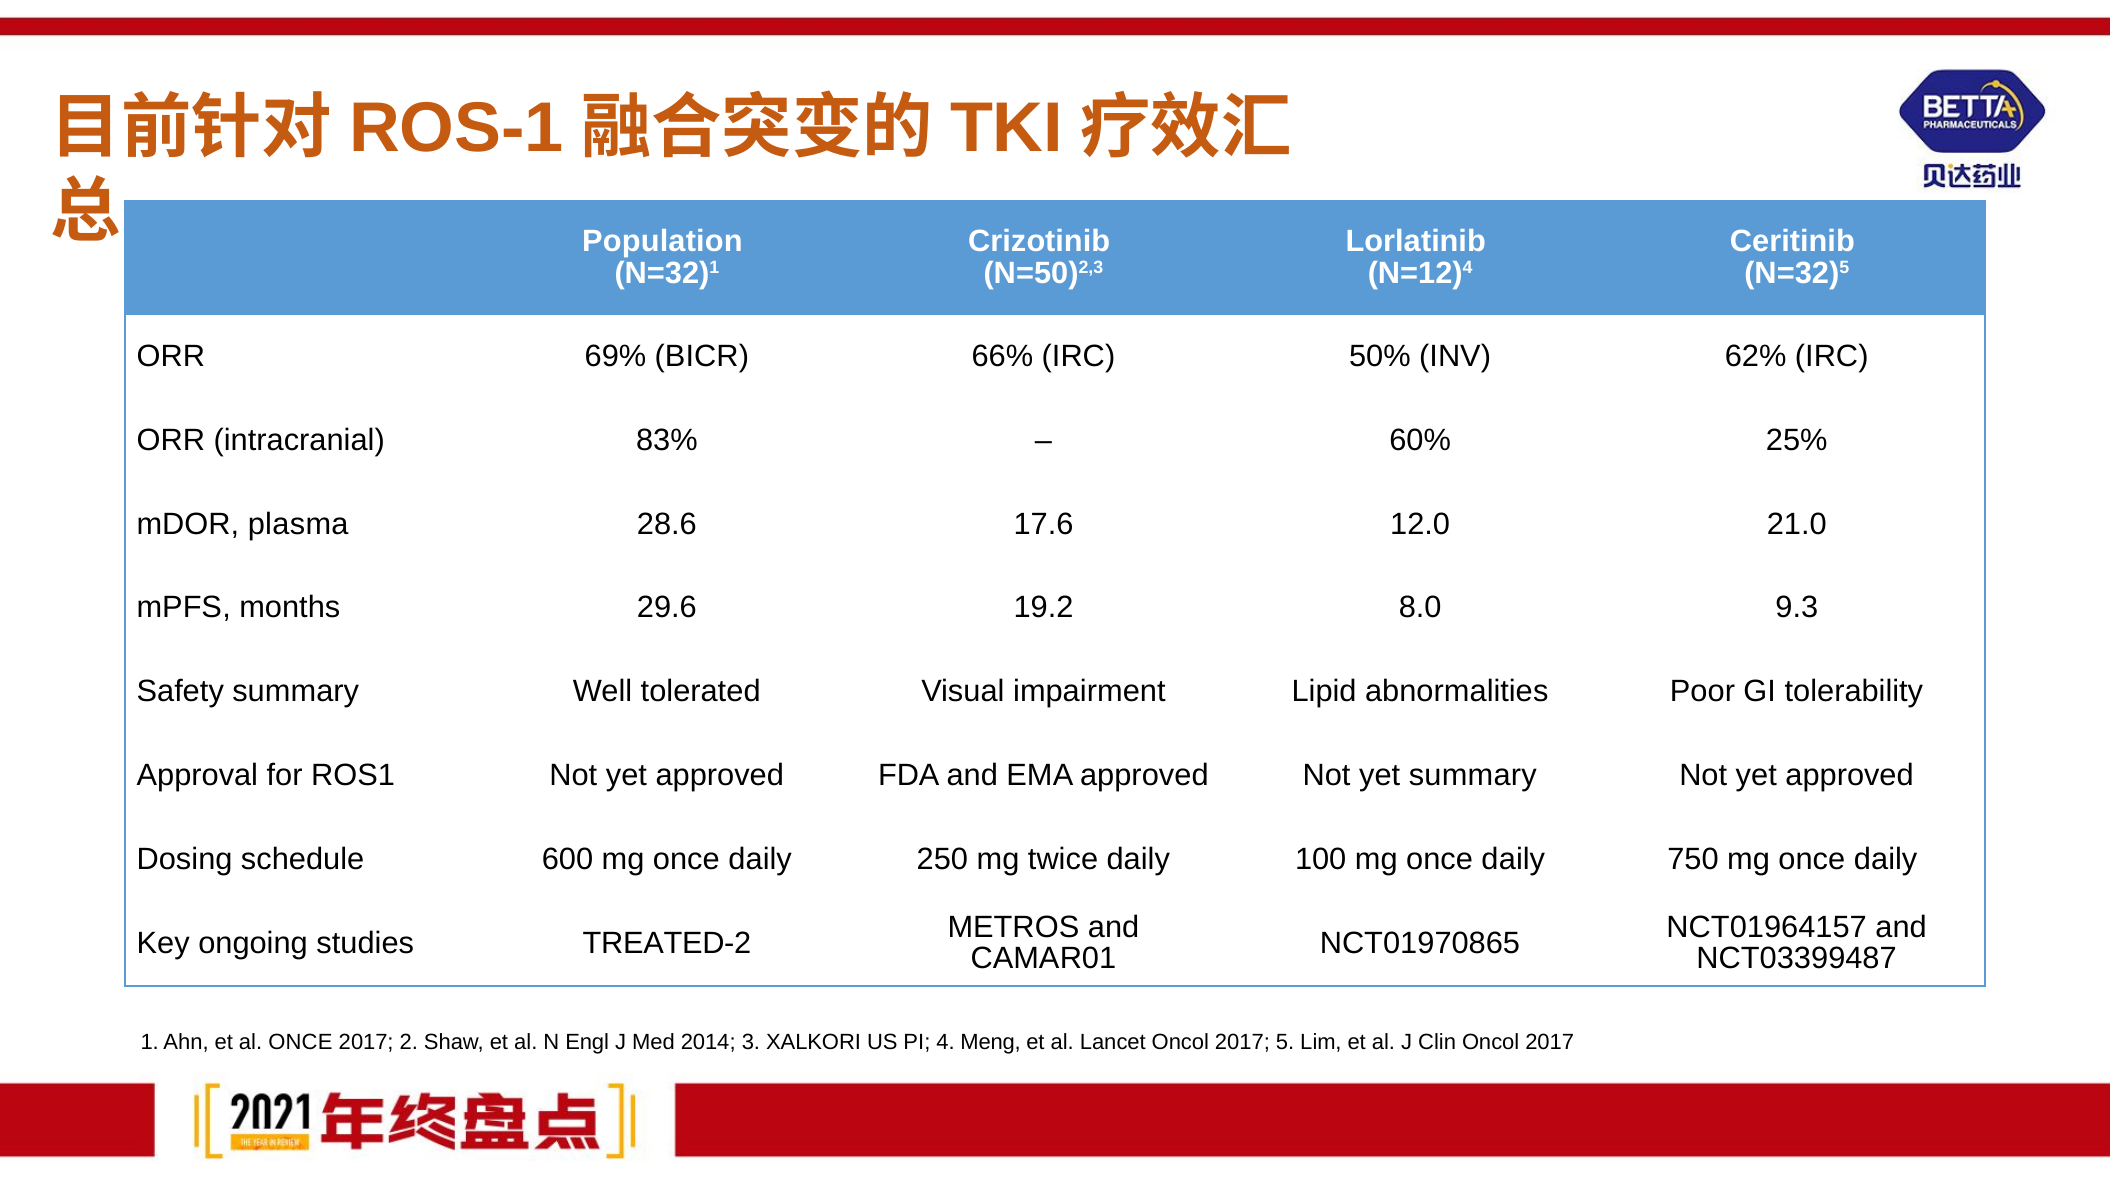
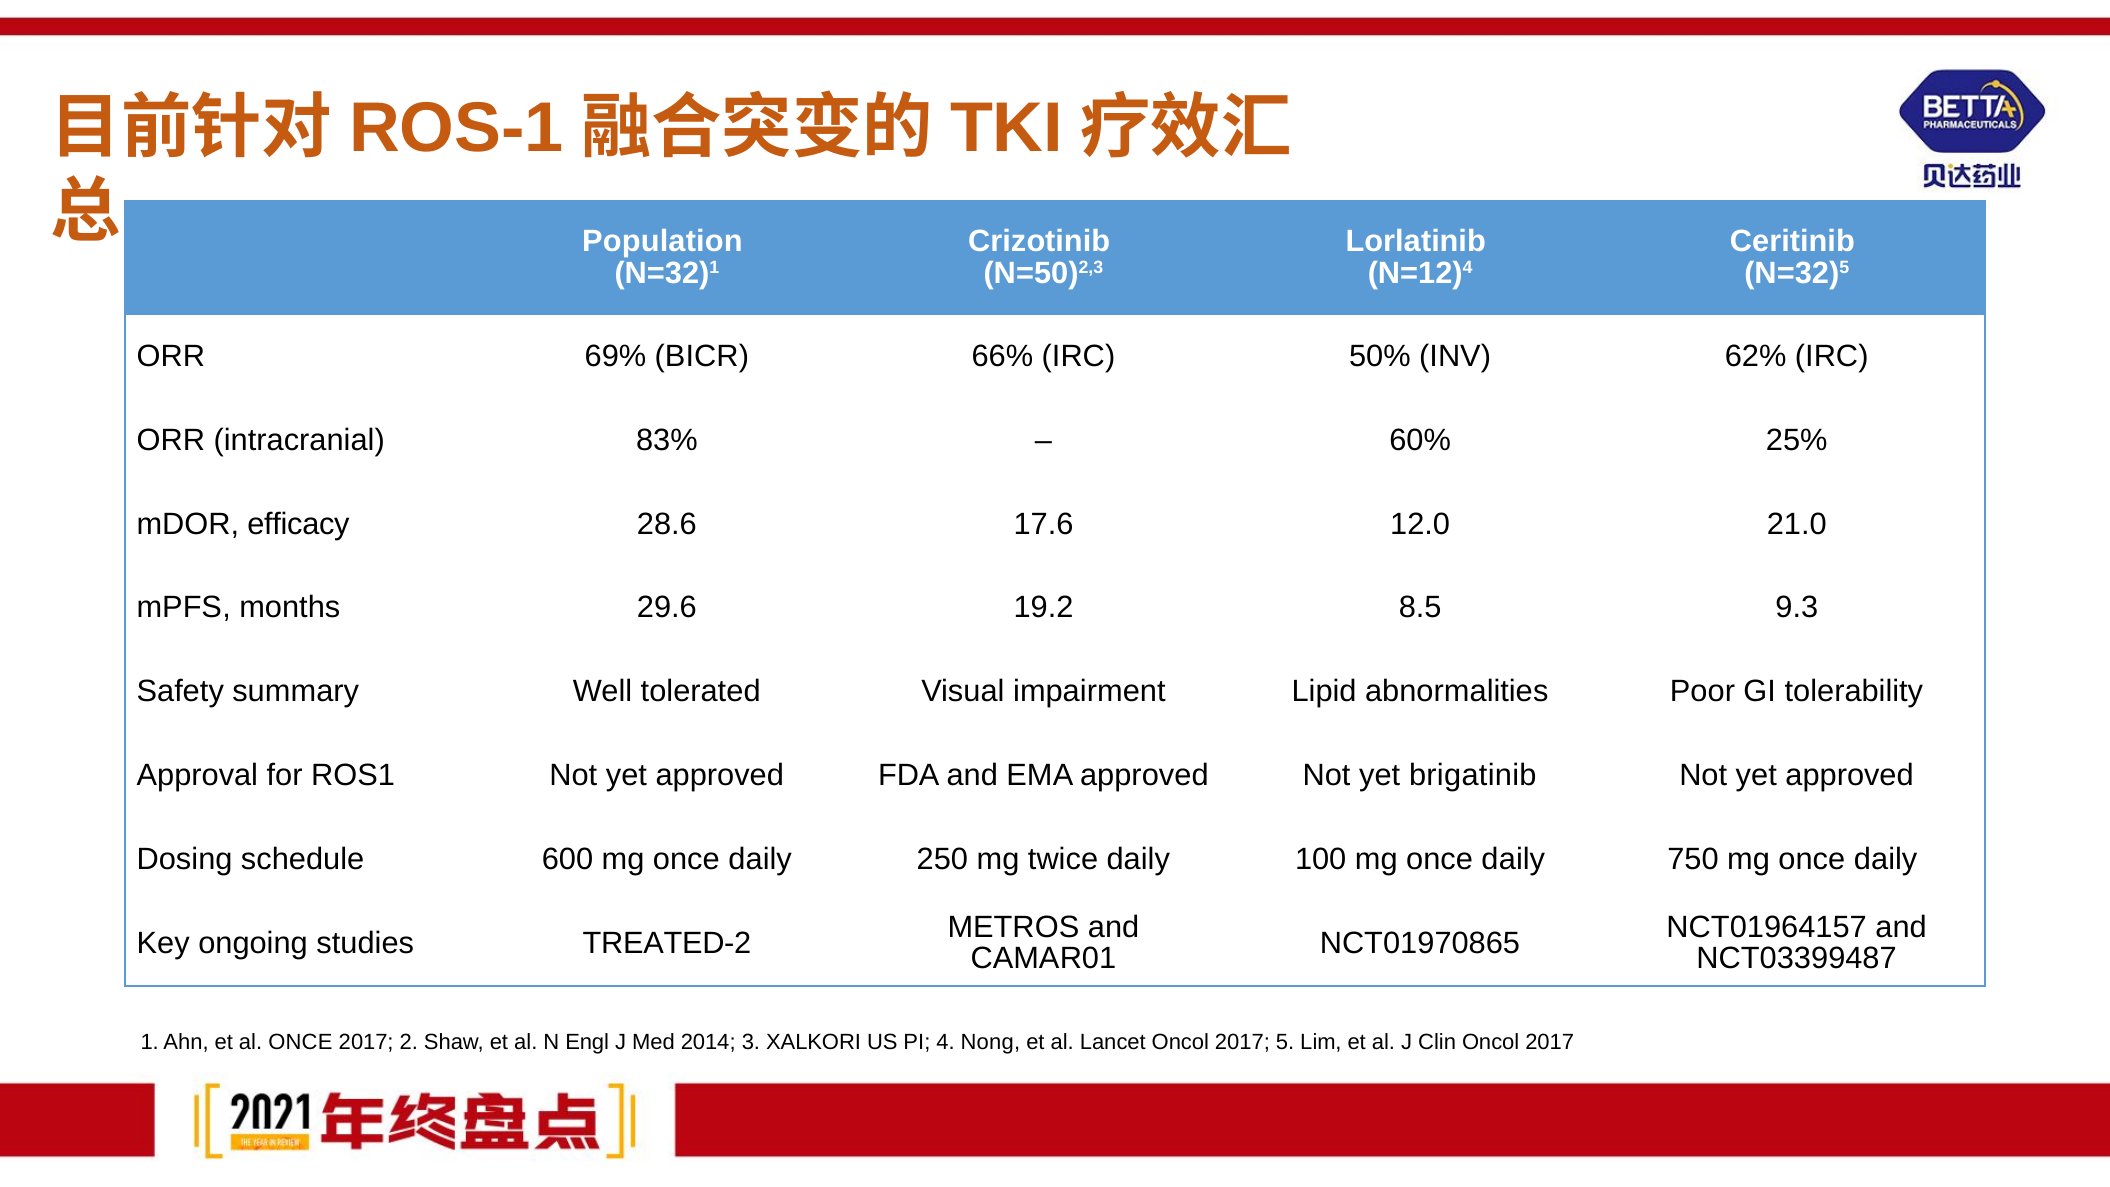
plasma: plasma -> efficacy (299, 524)
8.0: 8.0 -> 8.5 (1420, 608)
yet summary: summary -> brigatinib (1473, 775)
Meng: Meng -> Nong (990, 1042)
